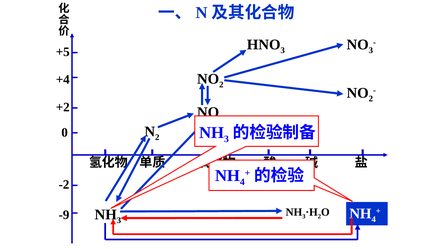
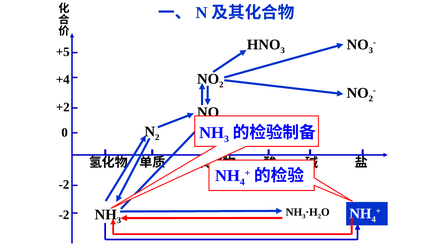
-9: -9 -> -2 (64, 215)
